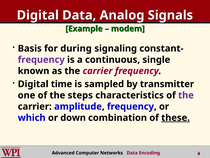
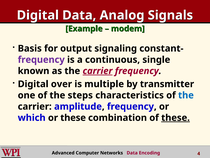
during: during -> output (76, 48)
carrier underline: none -> present (98, 71)
time: time -> over (61, 84)
sampled: sampled -> multiple (104, 84)
the colour: purple -> blue (186, 95)
or down: down -> these (73, 117)
